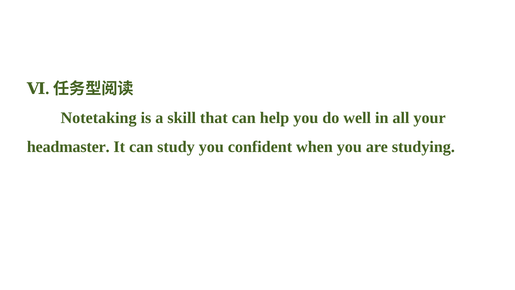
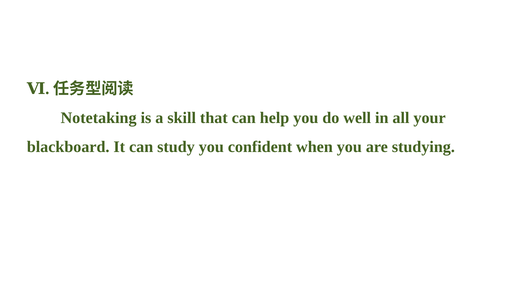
headmaster: headmaster -> blackboard (68, 147)
